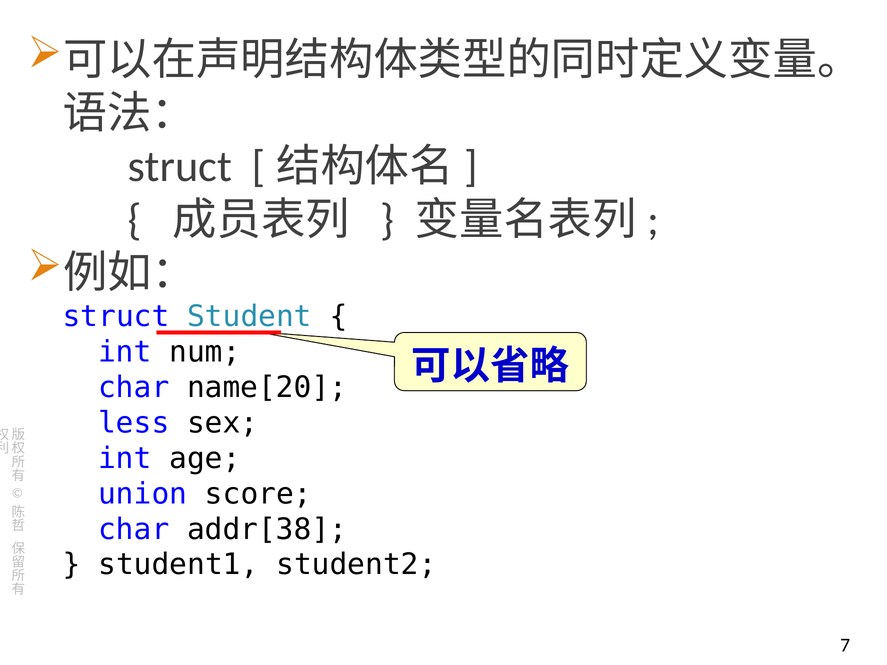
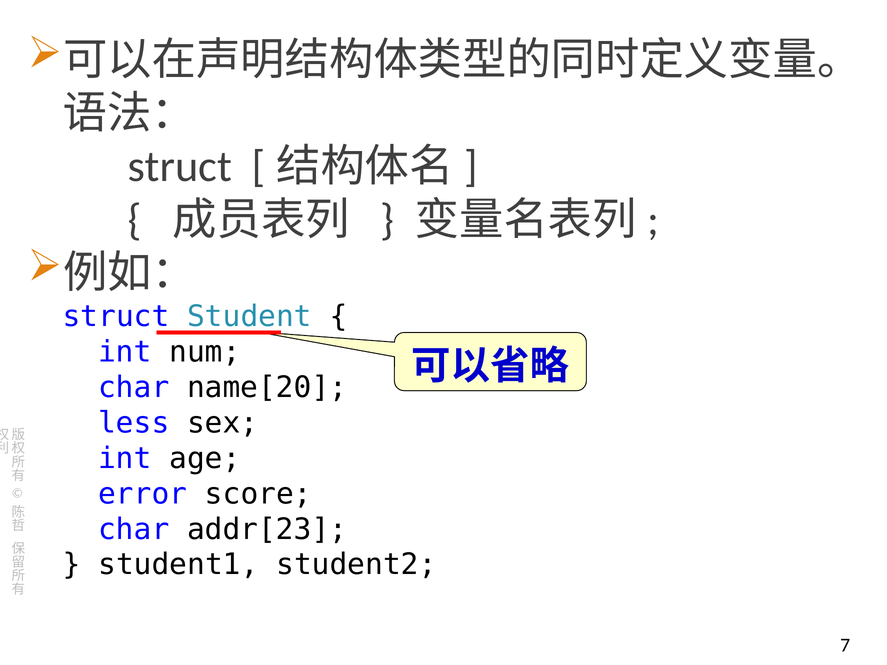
union: union -> error (143, 494)
addr[38: addr[38 -> addr[23 (267, 529)
